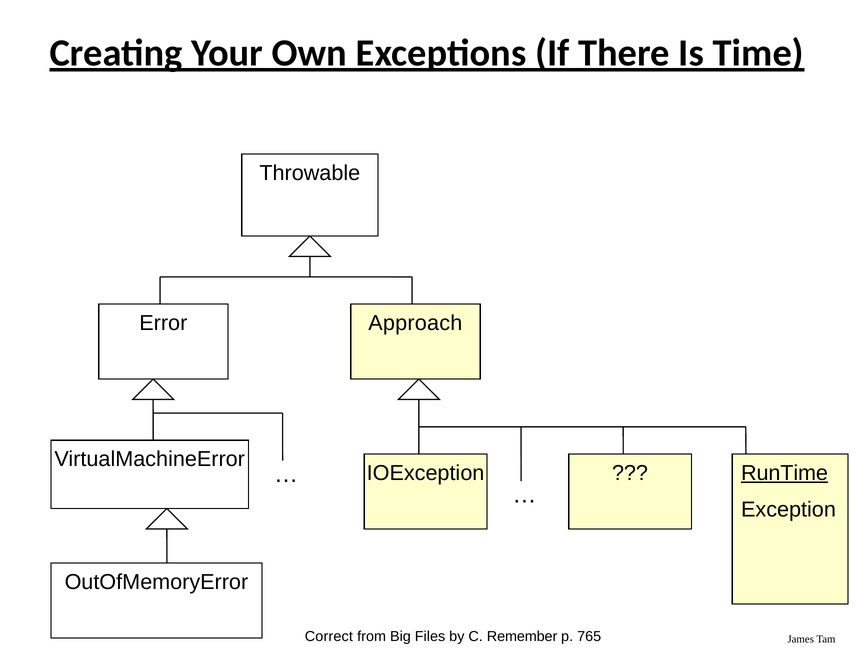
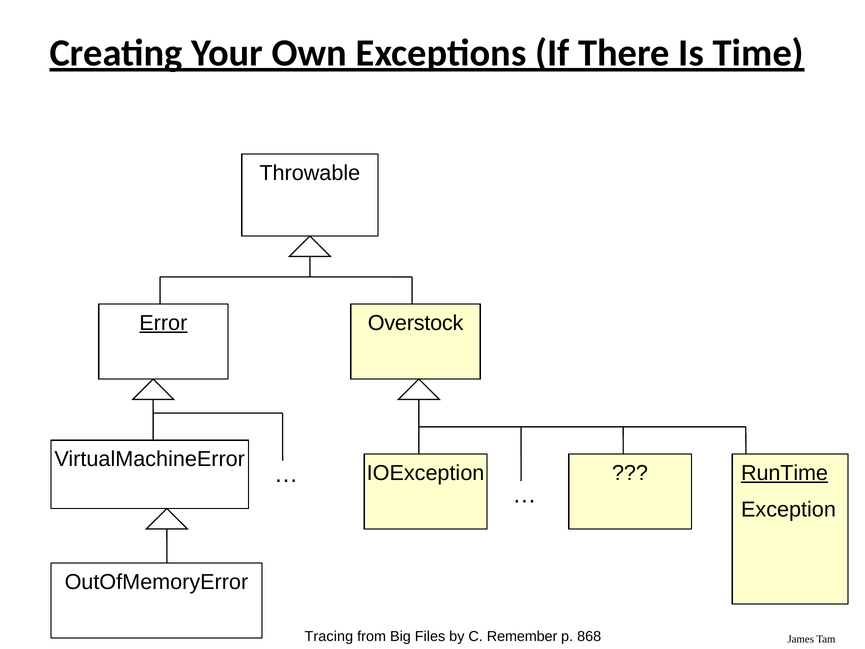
Error underline: none -> present (163, 323)
Approach: Approach -> Overstock (416, 323)
Correct: Correct -> Tracing (329, 636)
765: 765 -> 868 (589, 636)
